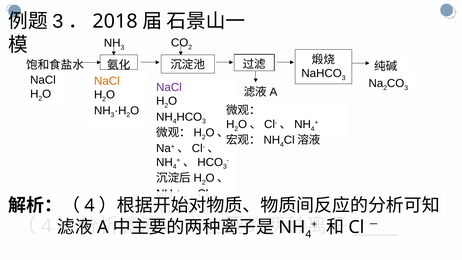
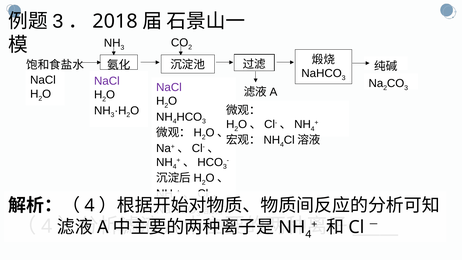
NaCl colour: orange -> purple (107, 81)
